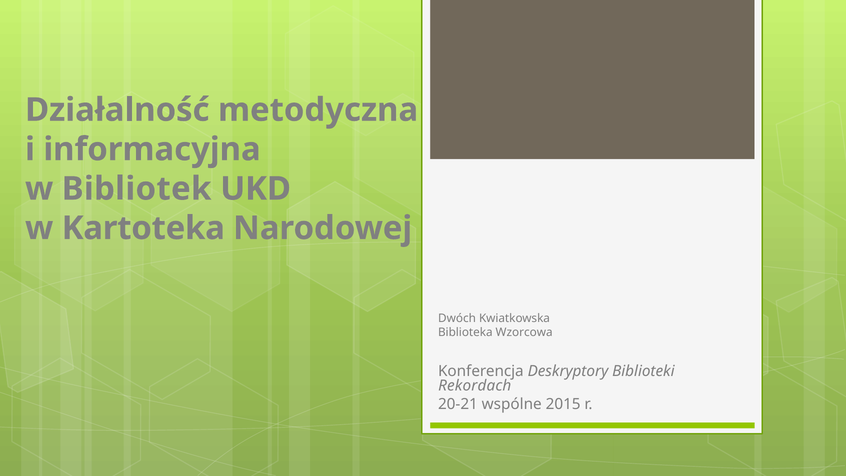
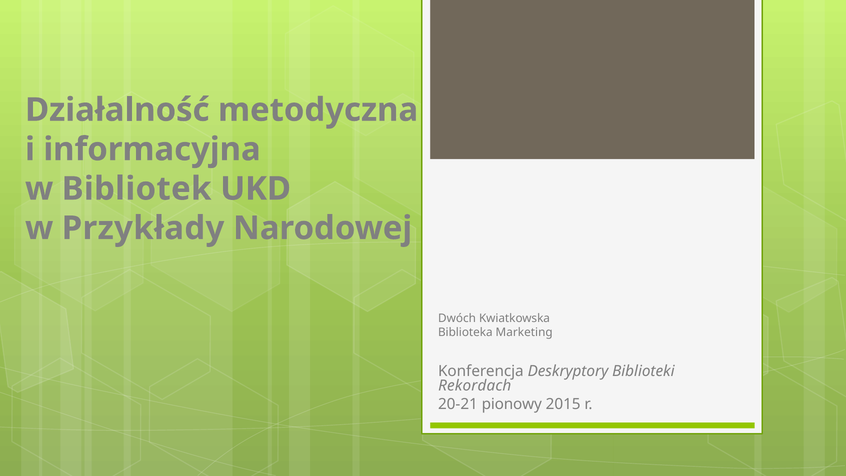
Kartoteka: Kartoteka -> Przykłady (143, 228)
Wzorcowa: Wzorcowa -> Marketing (524, 333)
wspólne: wspólne -> pionowy (512, 404)
